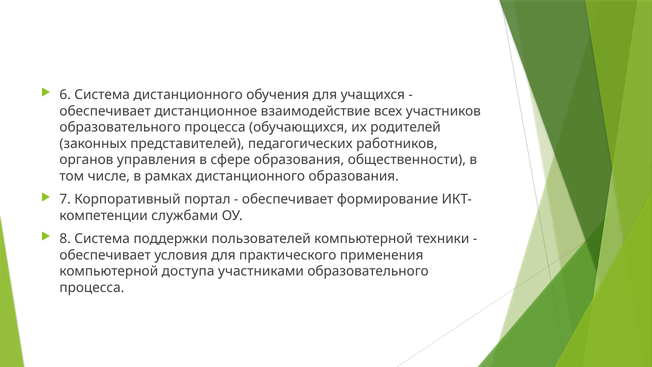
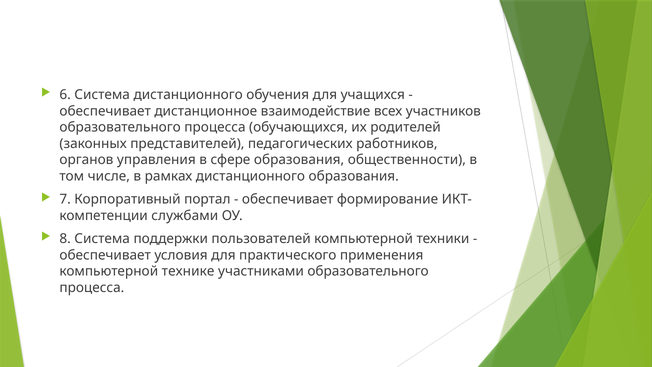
доступа: доступа -> технике (188, 271)
